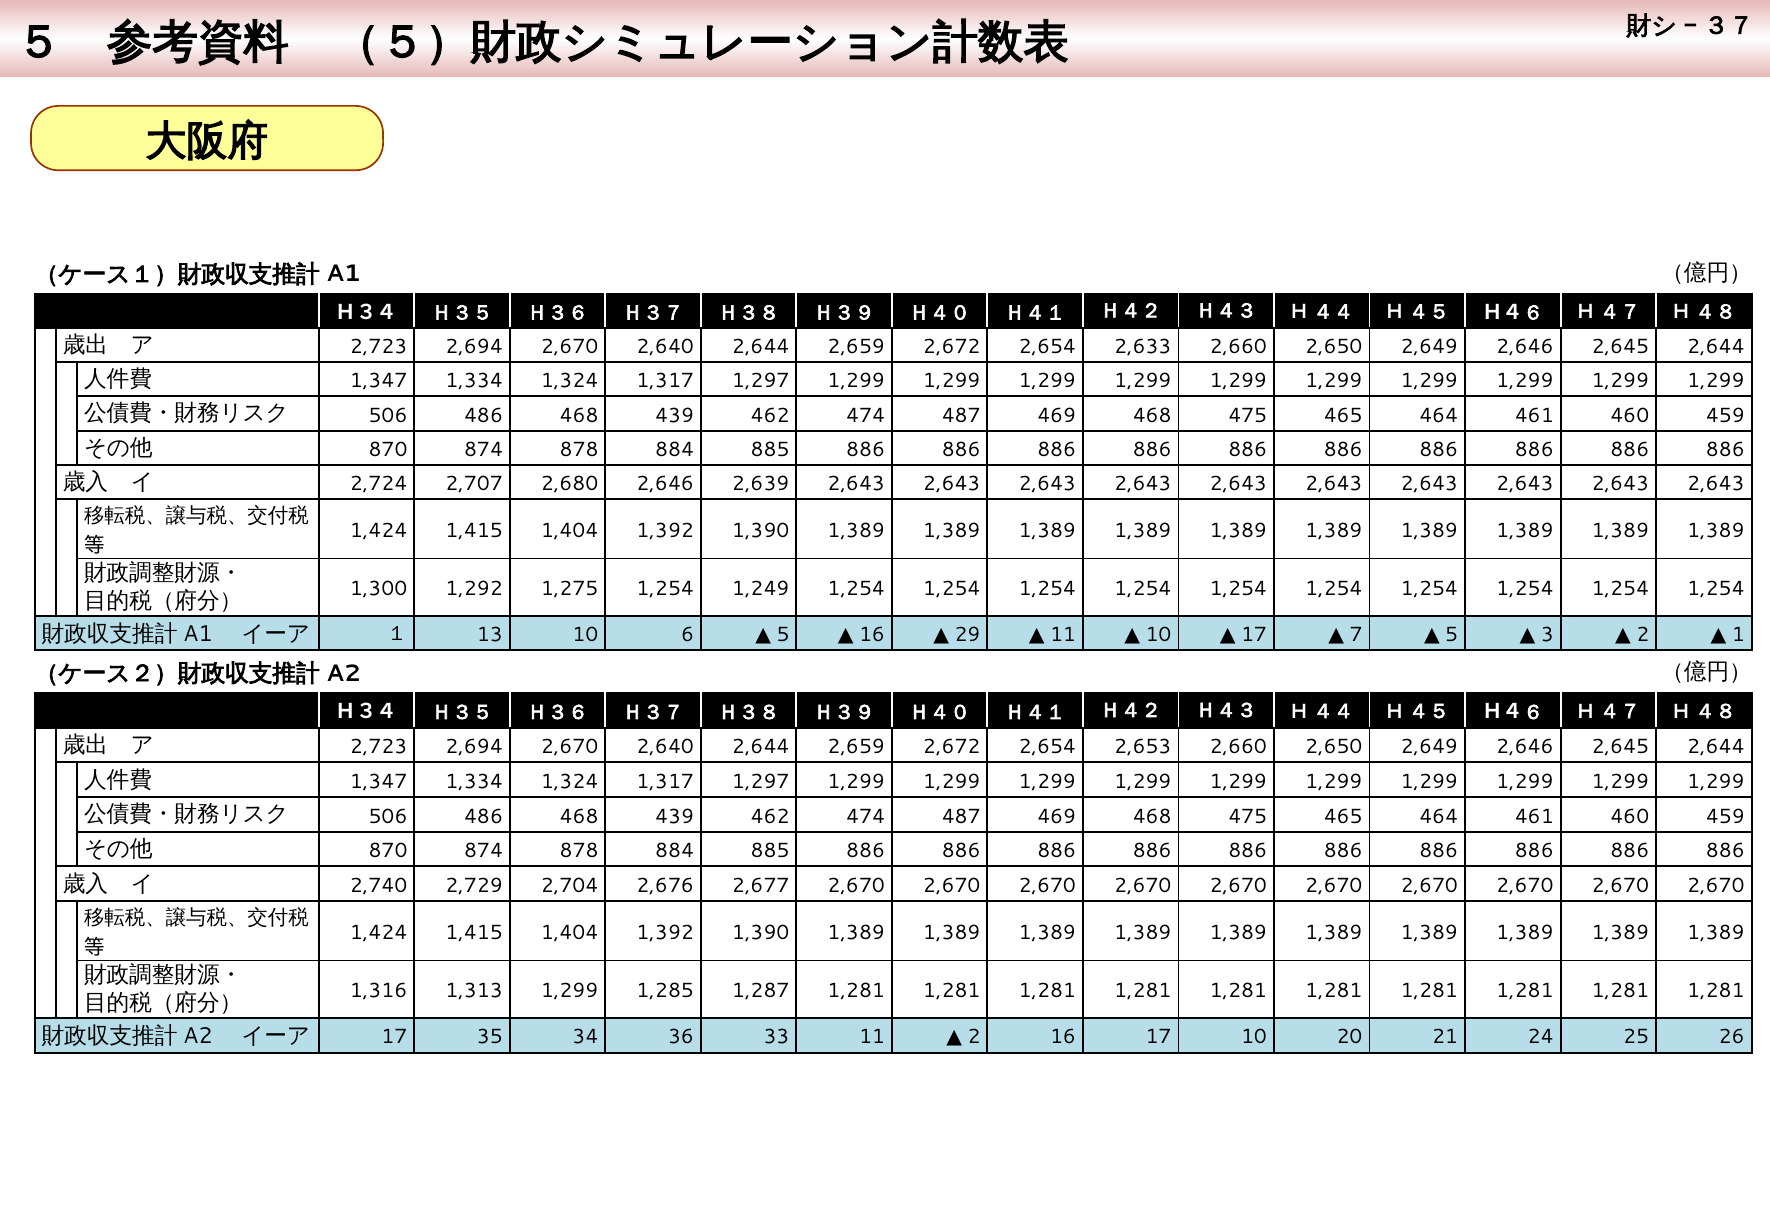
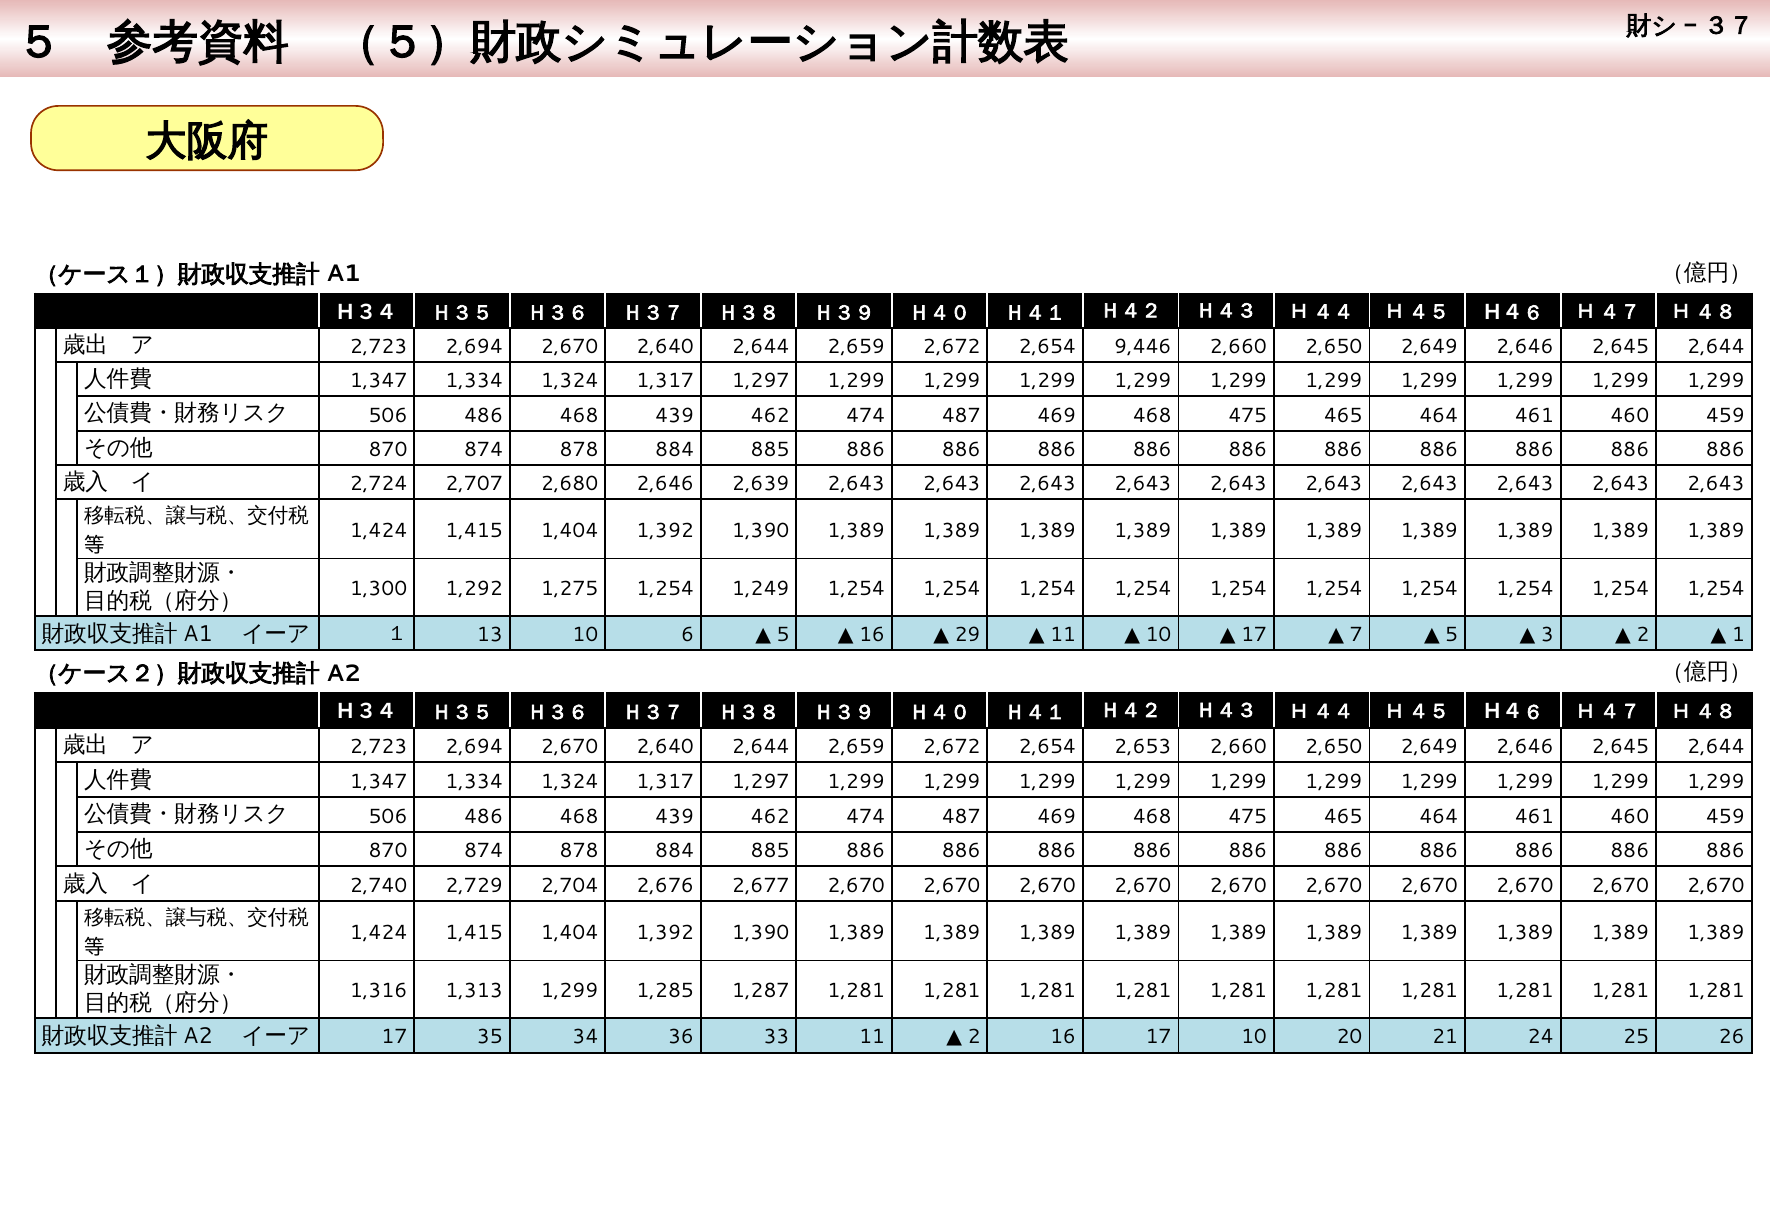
2,633: 2,633 -> 9,446 (1143, 347)
